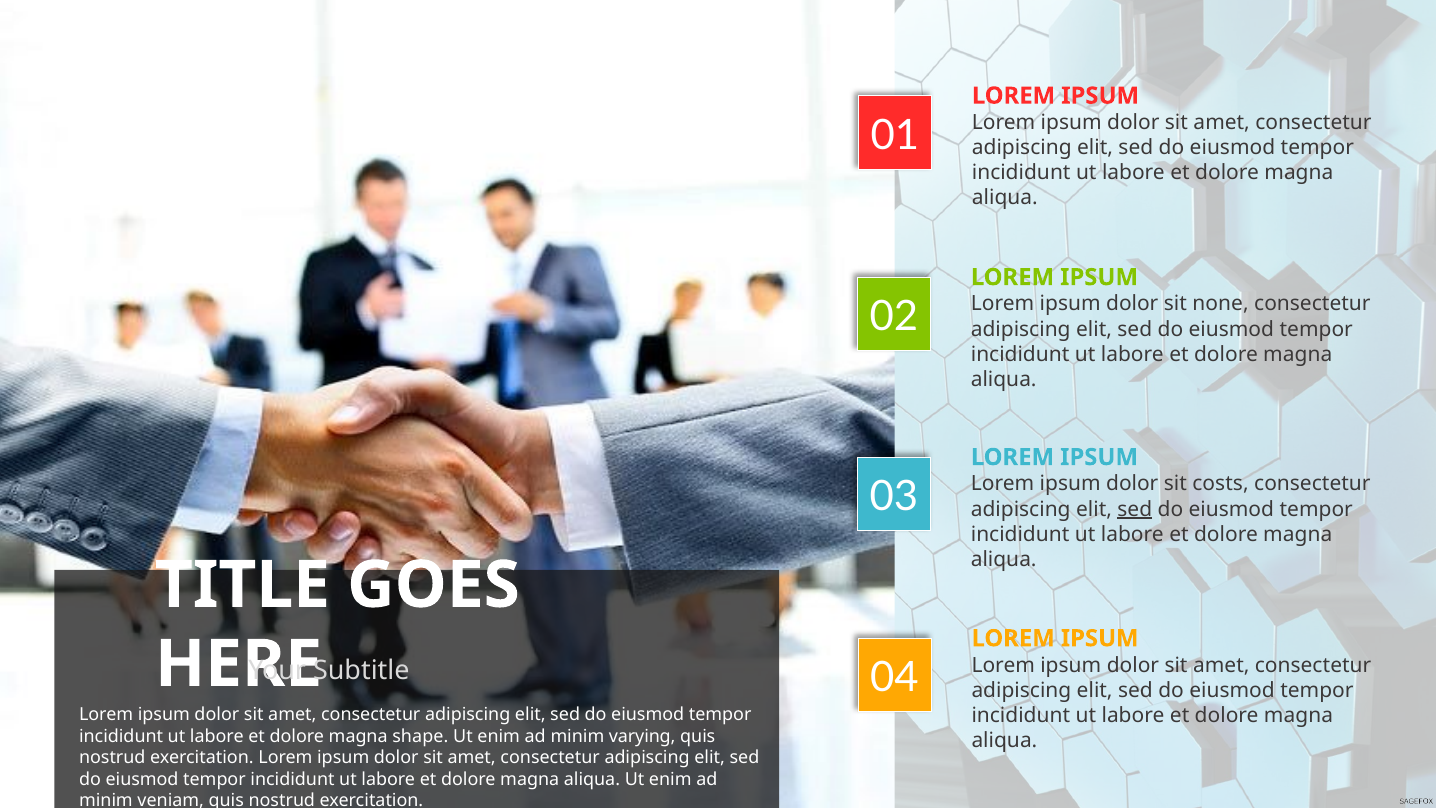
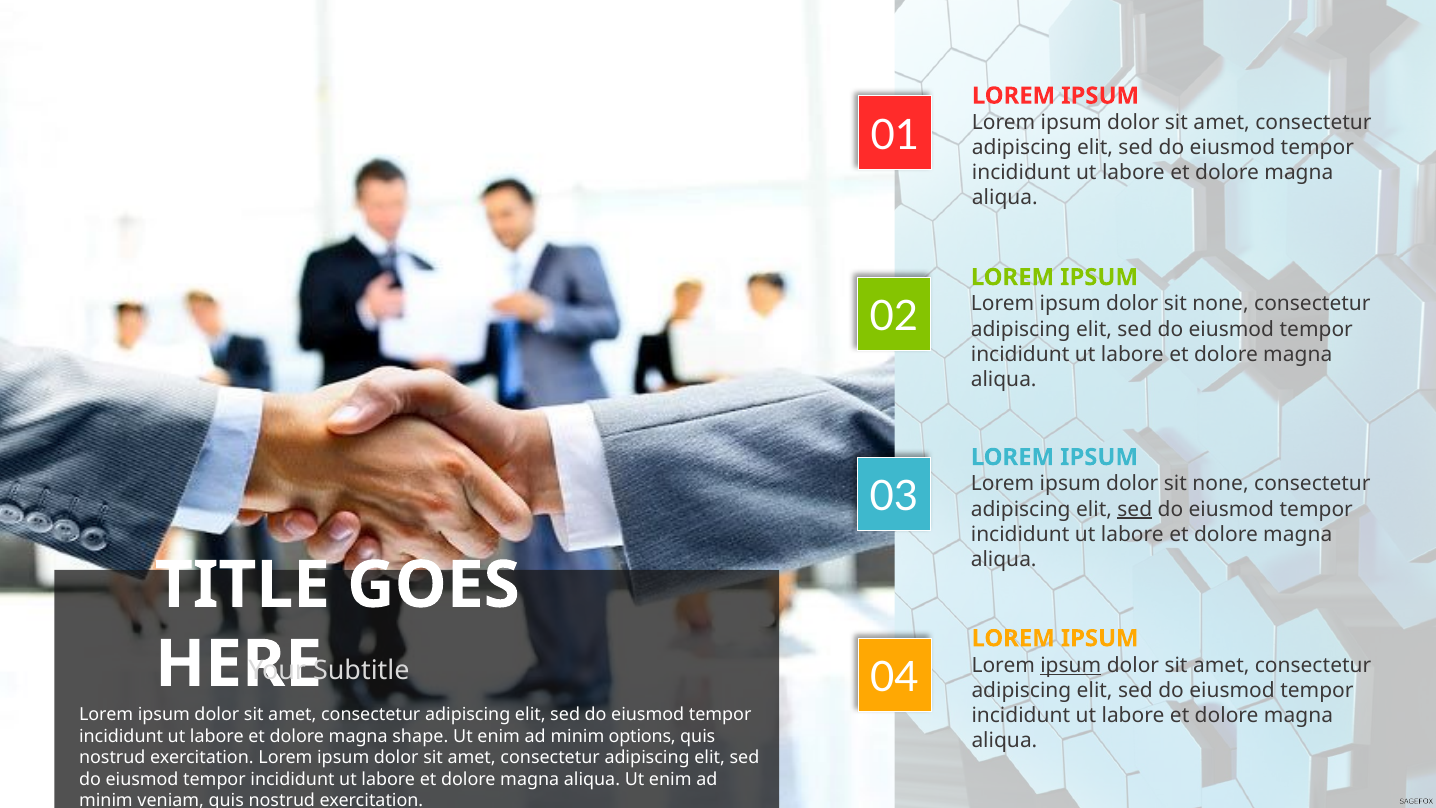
costs: costs -> none (1221, 484)
ipsum underline: none -> present (1071, 665)
varying: varying -> options (642, 736)
